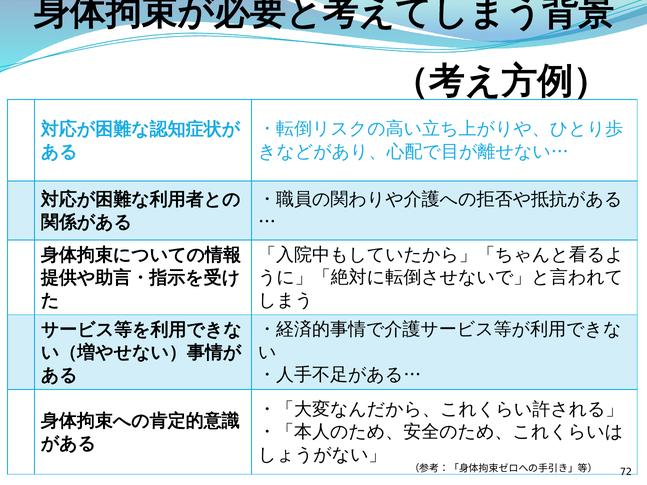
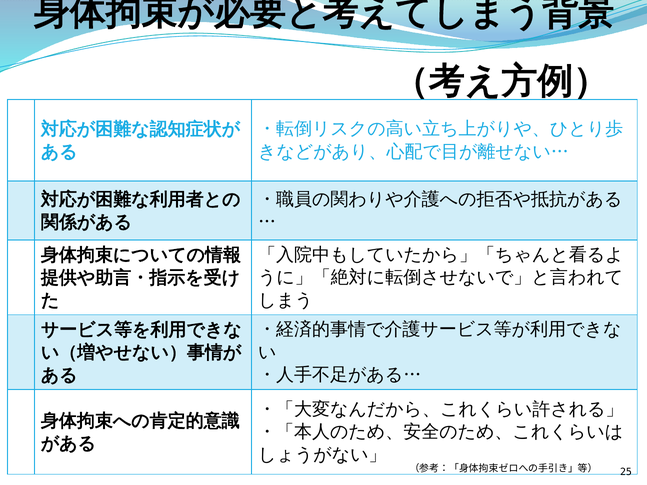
72: 72 -> 25 (626, 472)
